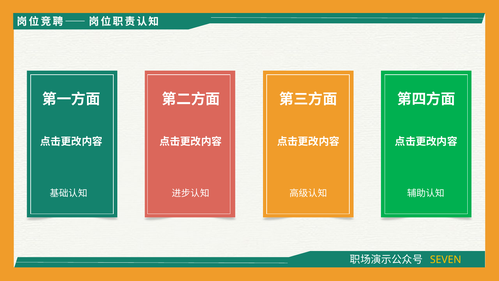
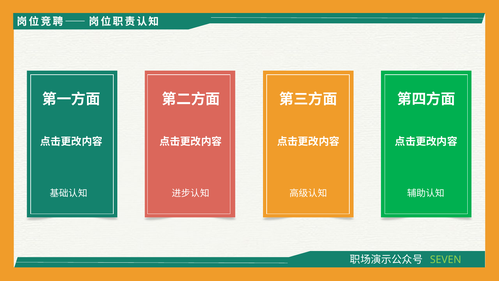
SEVEN colour: yellow -> light green (446, 260)
